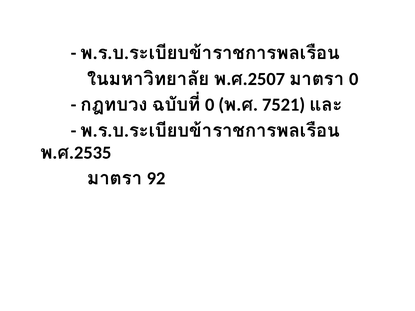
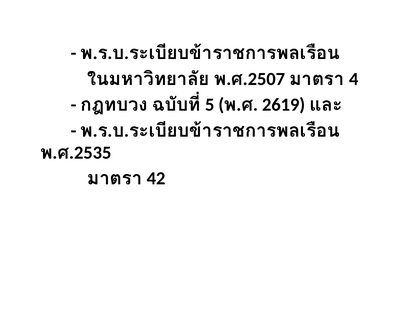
0: 0 -> 4 (354, 79)
0: 0 -> 5 (210, 105)
7521: 7521 -> 2619 (284, 105)
92: 92 -> 42 (156, 179)
